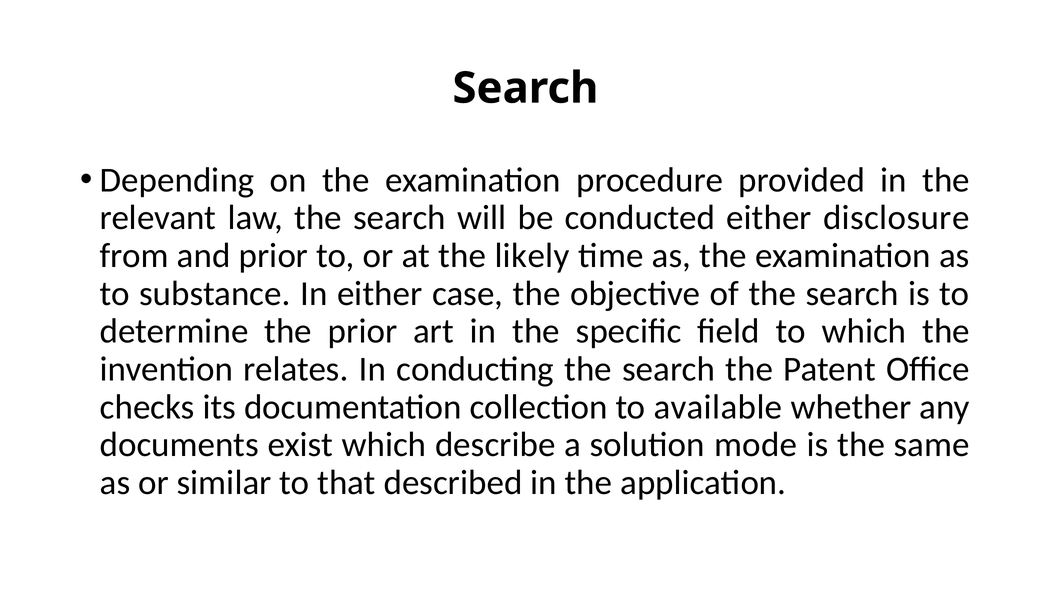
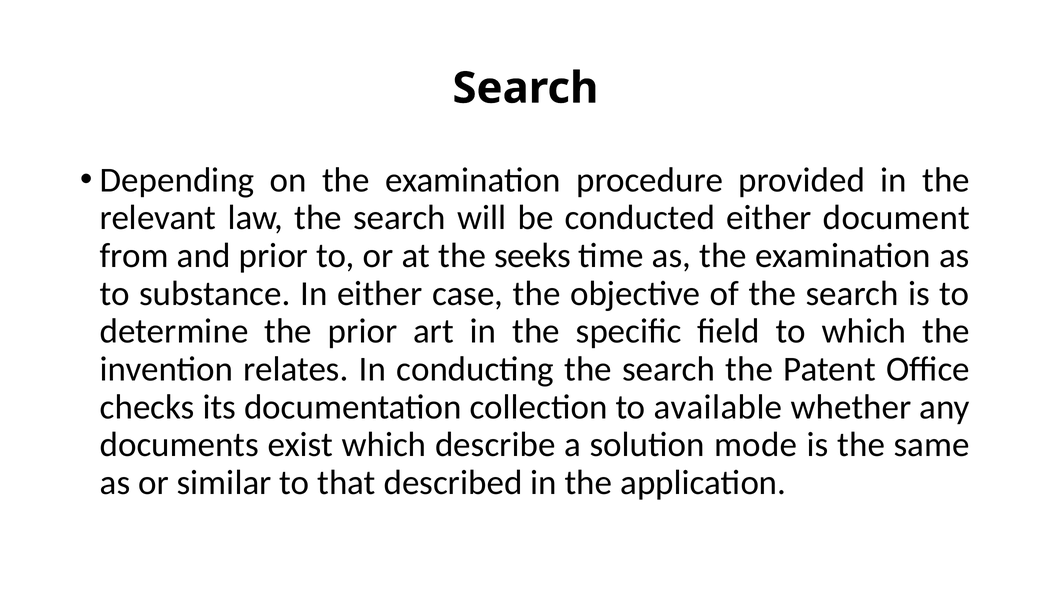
disclosure: disclosure -> document (896, 218)
likely: likely -> seeks (532, 256)
